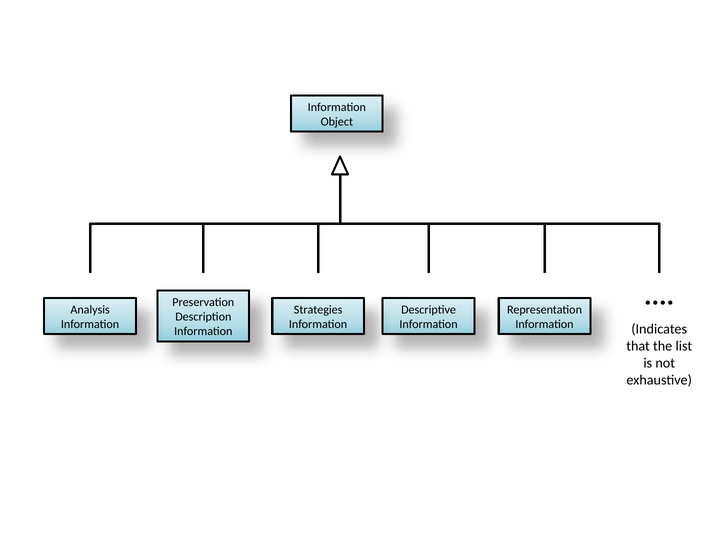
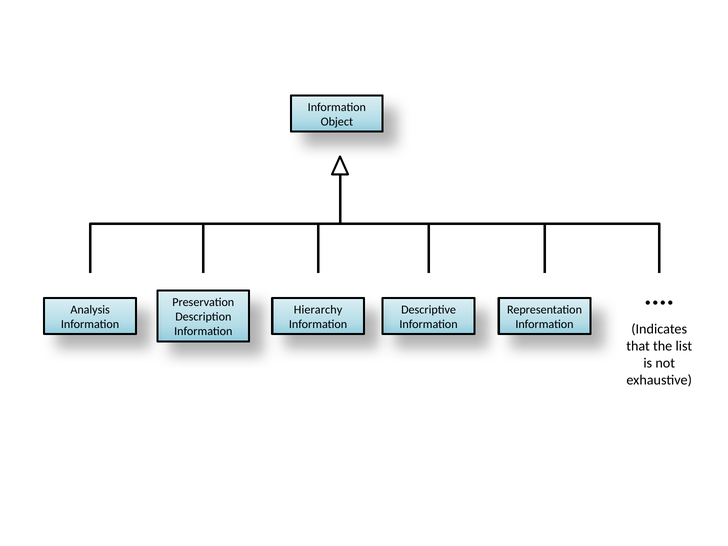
Strategies: Strategies -> Hierarchy (318, 310)
